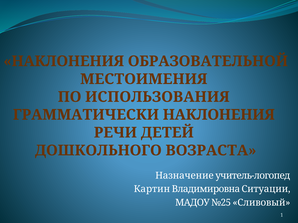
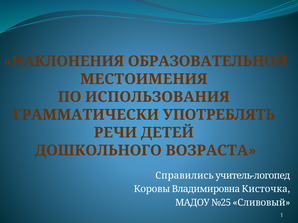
ГРАММАТИЧЕСКИ НАКЛОНЕНИЯ: НАКЛОНЕНИЯ -> УПОТРЕБЛЯТЬ (219, 115)
Назначение: Назначение -> Справились (184, 176)
Картин: Картин -> Коровы (152, 189)
Ситуации: Ситуации -> Кисточка (266, 189)
